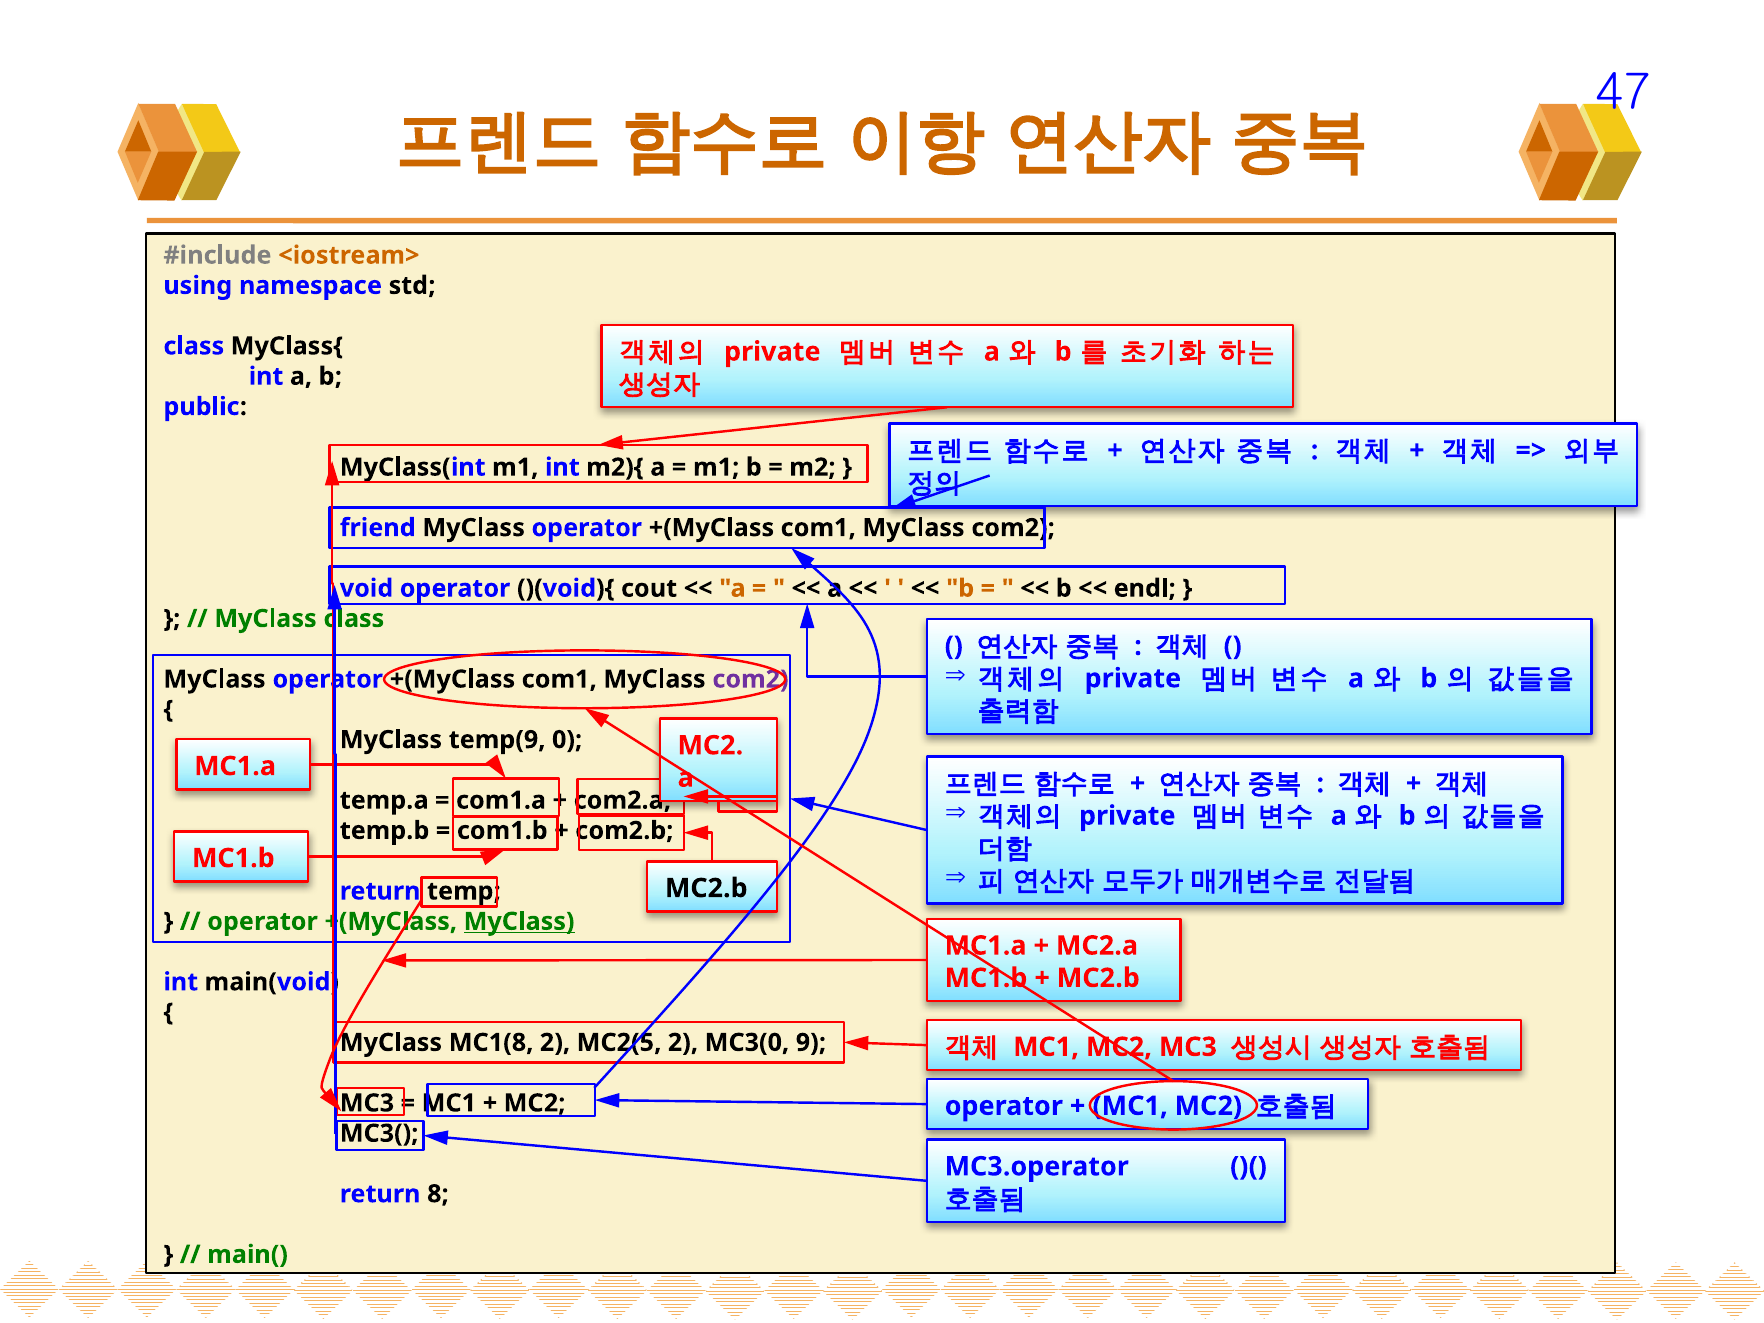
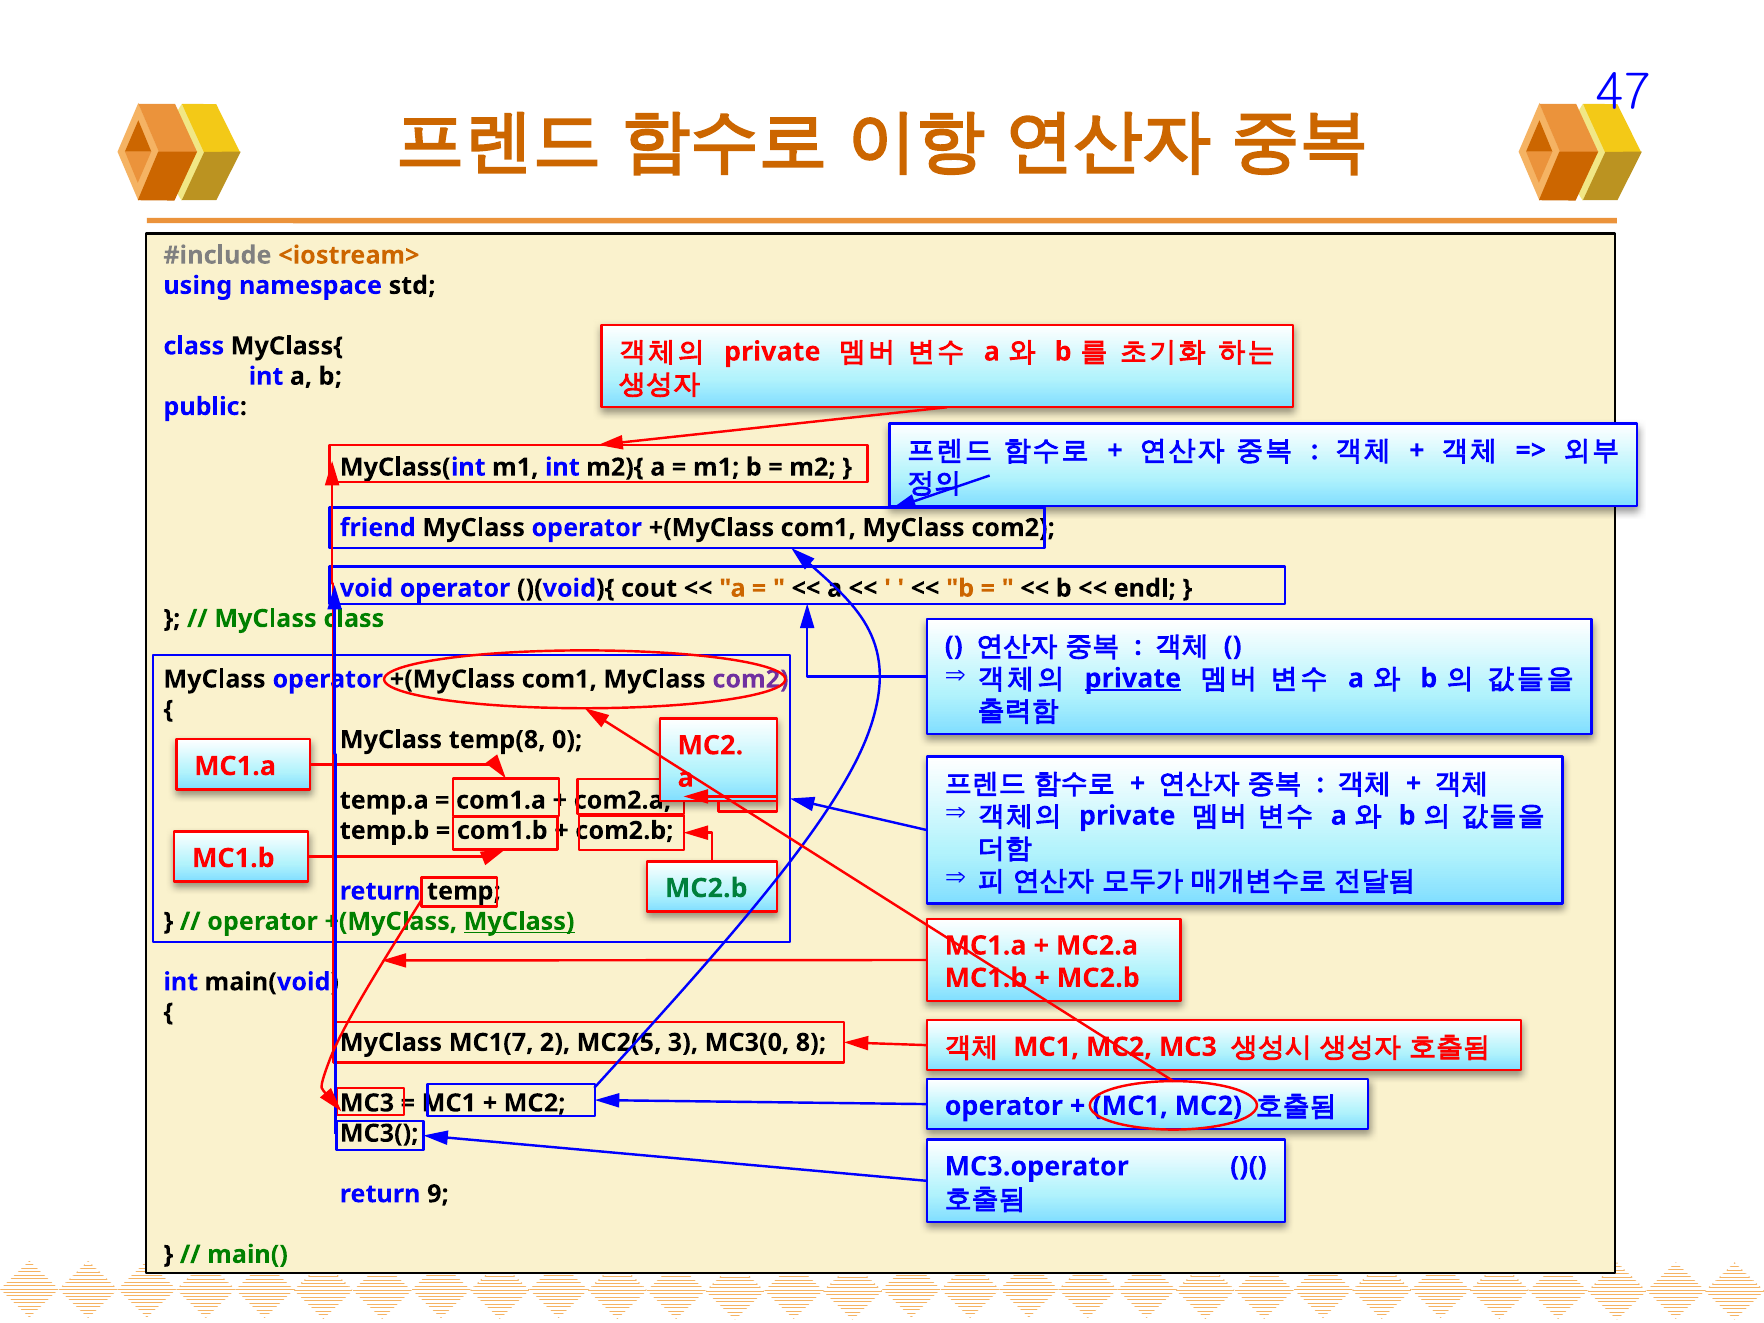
private underline: none -> present (1133, 678)
temp(9: temp(9 -> temp(8 (497, 740)
MC2.b colour: black -> green (706, 888)
MC1(8: MC1(8 -> MC1(7 (491, 1043)
MC2(5 2: 2 -> 3 (683, 1043)
9: 9 -> 8 (811, 1043)
8: 8 -> 9 (438, 1194)
